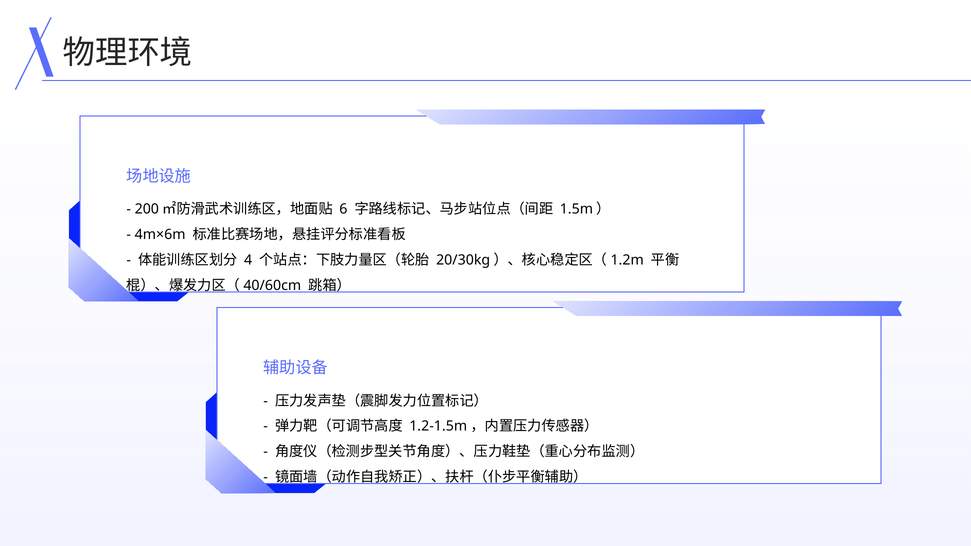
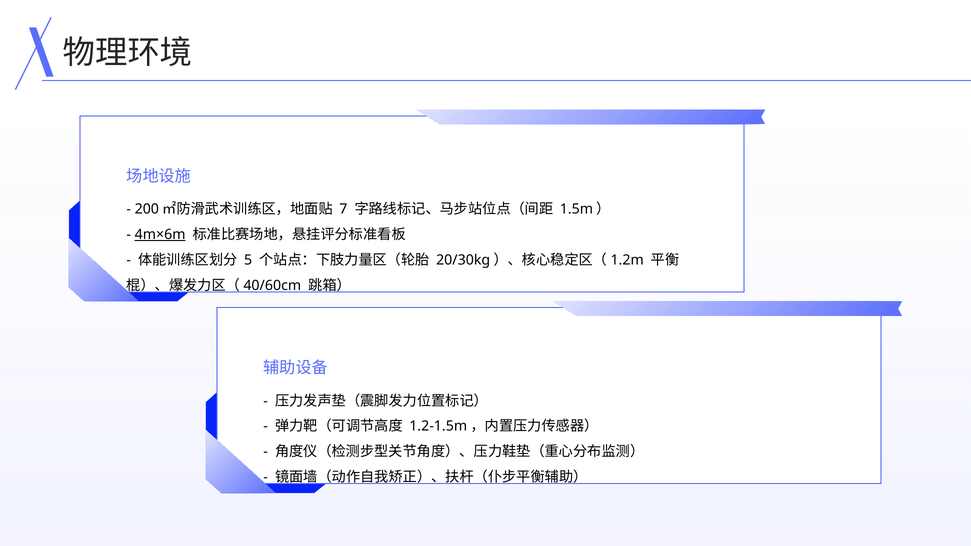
6: 6 -> 7 (343, 209)
4m×6m underline: none -> present (160, 235)
4: 4 -> 5 (248, 260)
